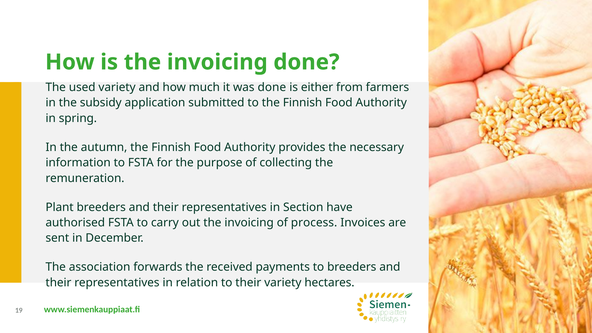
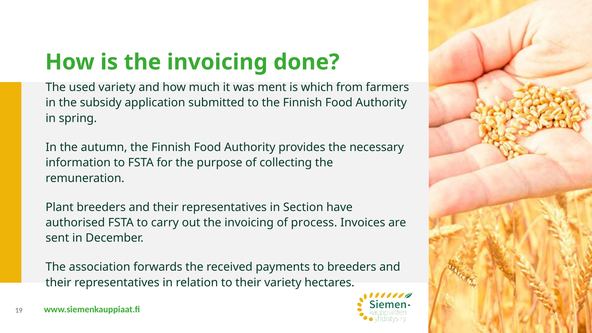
was done: done -> ment (272, 87)
either: either -> which (317, 87)
